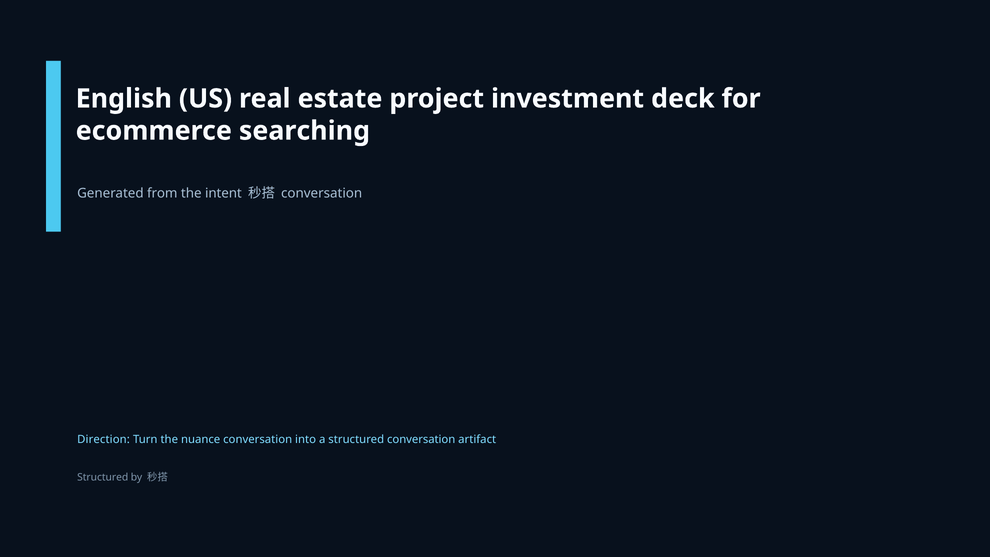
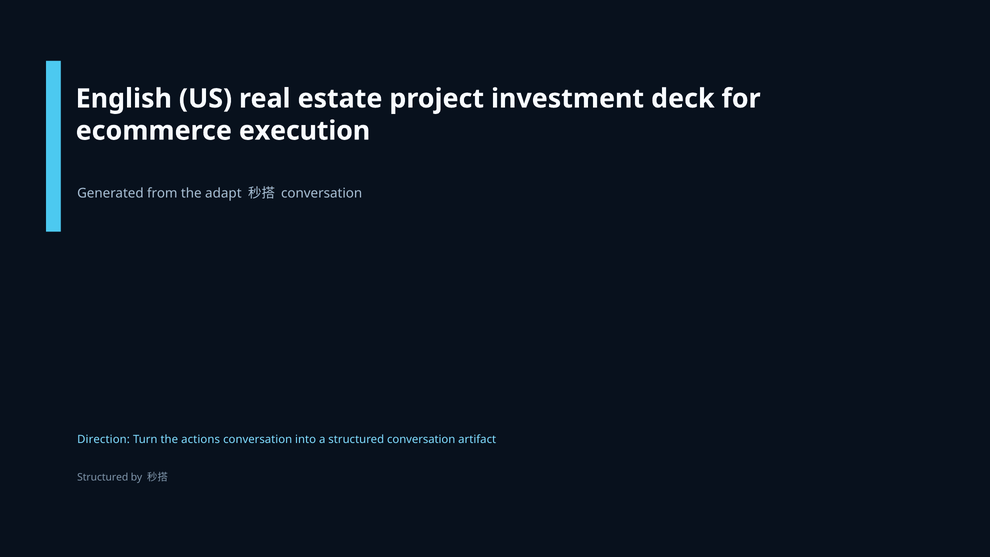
searching: searching -> execution (305, 131)
intent: intent -> adapt (223, 193)
nuance: nuance -> actions (201, 440)
